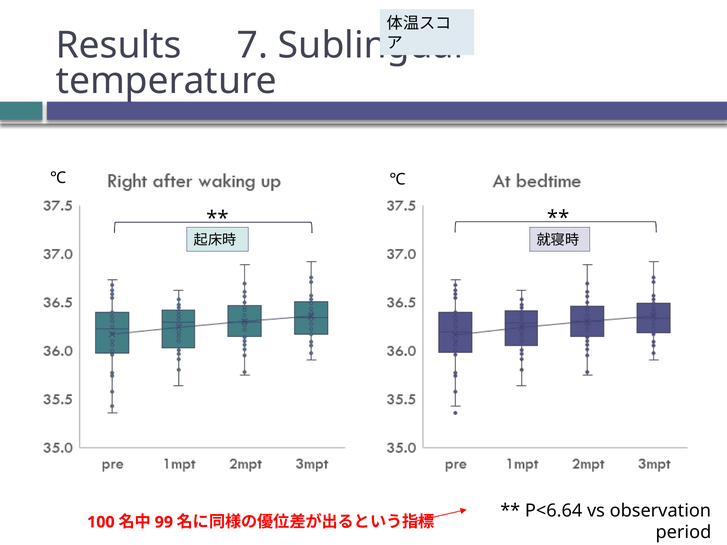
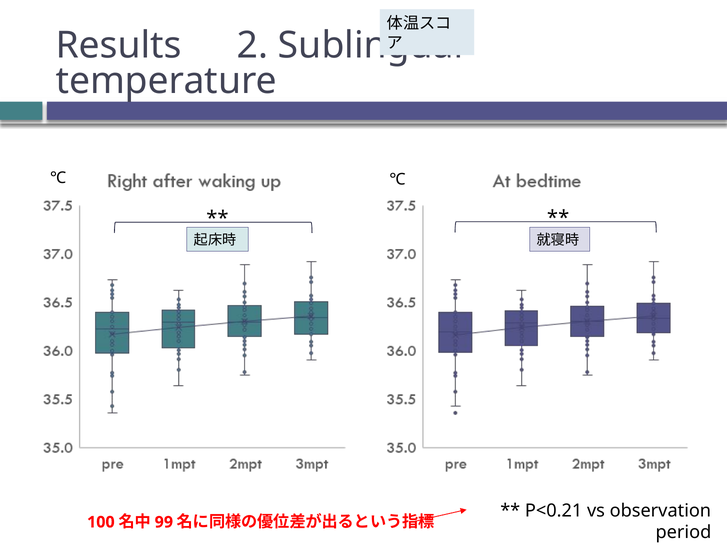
7: 7 -> 2 (253, 45)
P<6.64: P<6.64 -> P<0.21 (554, 511)
